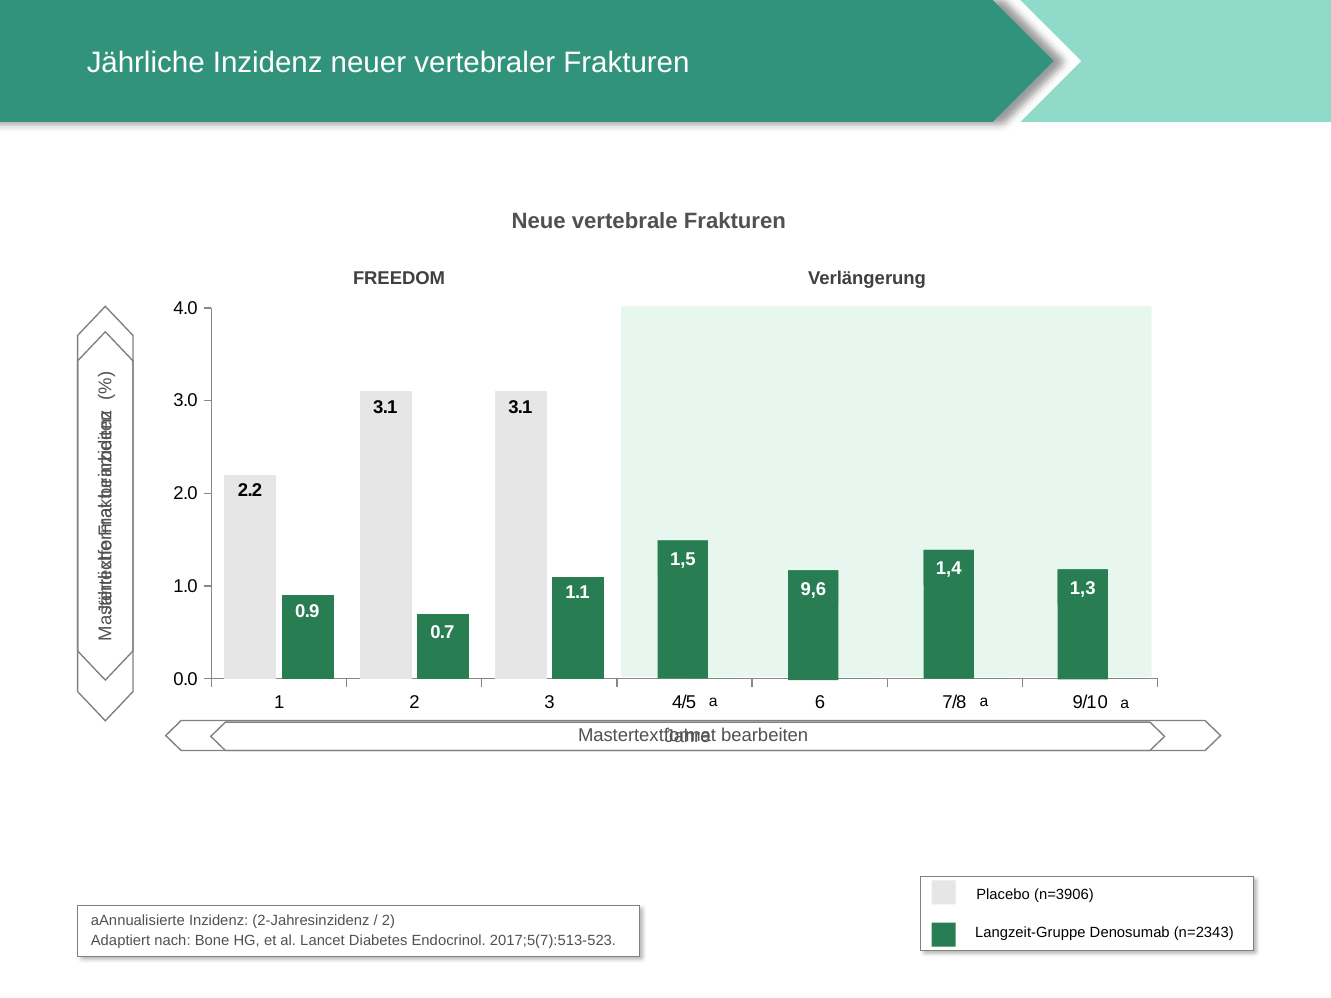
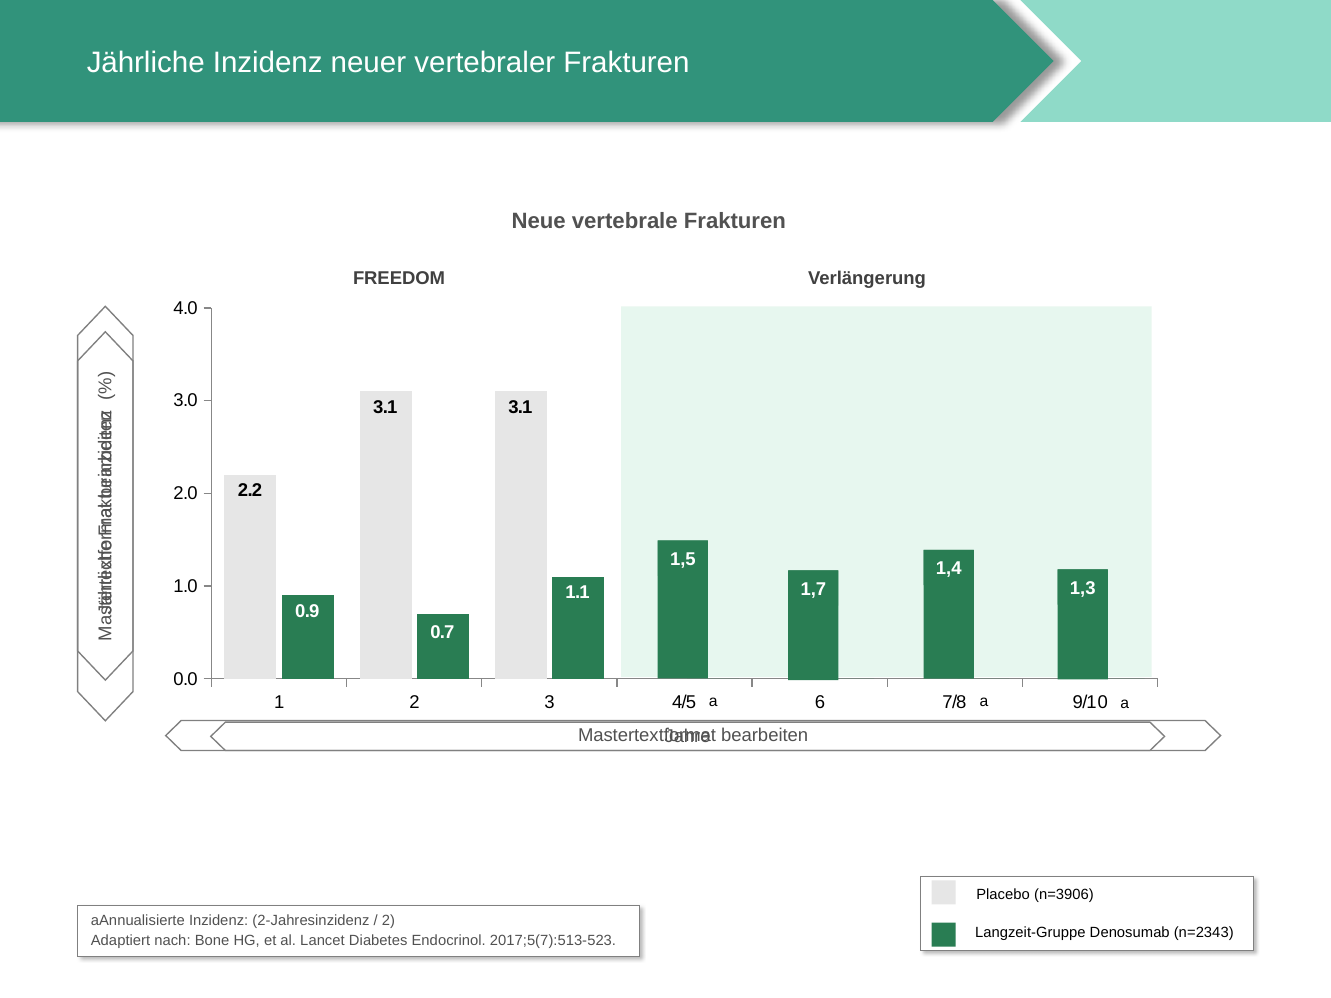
9,6: 9,6 -> 1,7 (813, 589)
